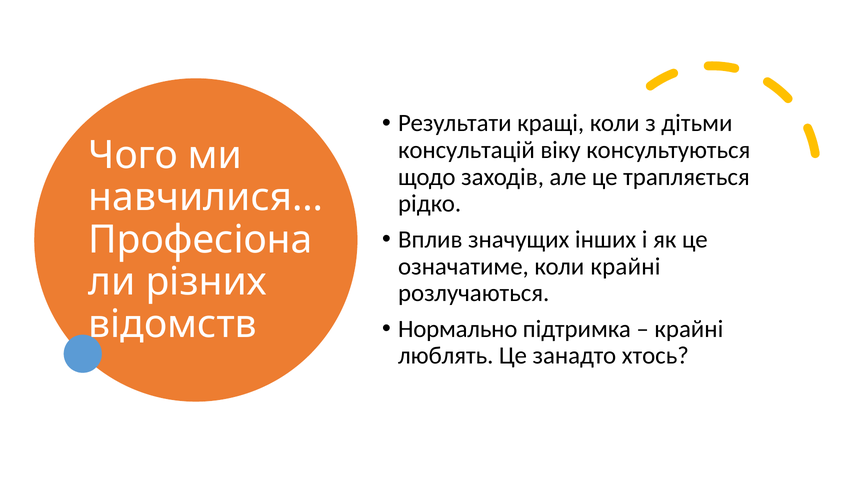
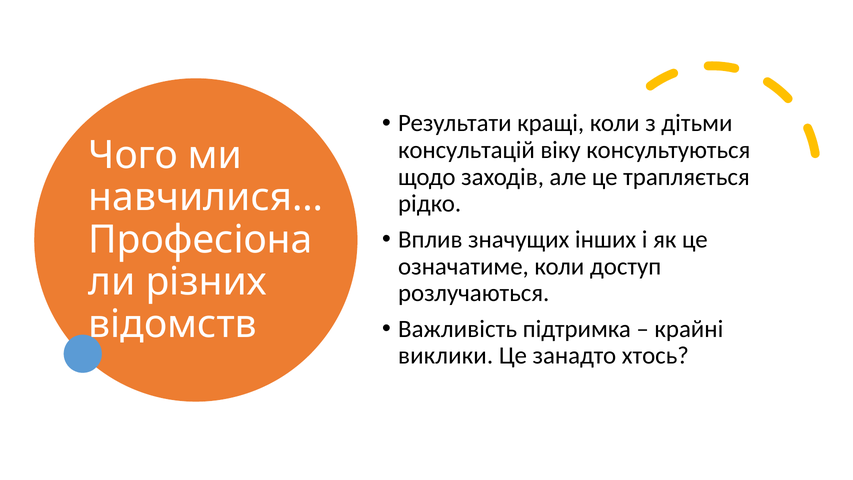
коли крайні: крайні -> доступ (626, 266)
Нормально: Нормально -> Важливість (458, 329)
люблять: люблять -> виклики (446, 356)
